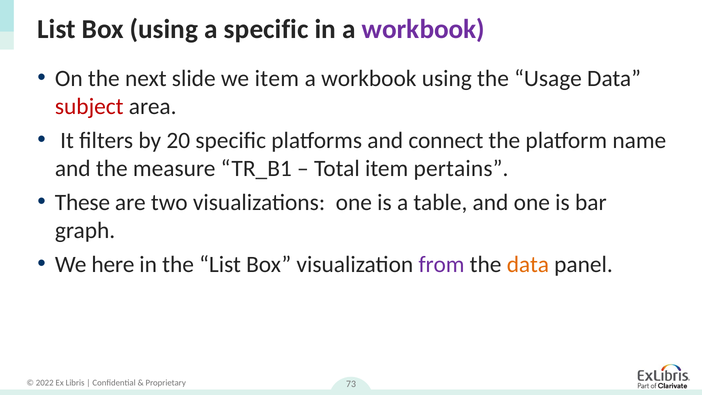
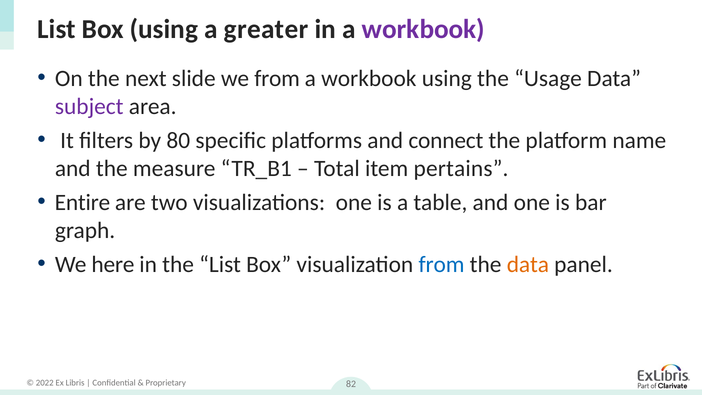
a specific: specific -> greater (266, 29)
we item: item -> from (277, 78)
subject colour: red -> purple (89, 107)
20: 20 -> 80 (178, 140)
These: These -> Entire (82, 202)
from colour: purple -> blue (442, 264)
73: 73 -> 82 (351, 384)
